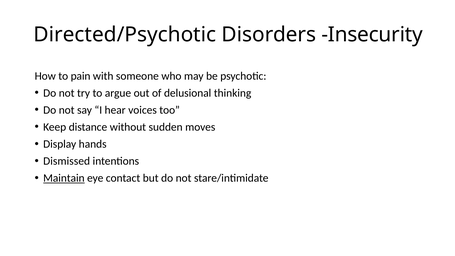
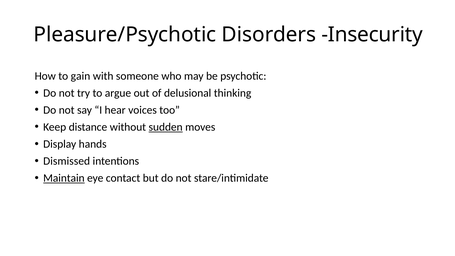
Directed/Psychotic: Directed/Psychotic -> Pleasure/Psychotic (125, 35)
pain: pain -> gain (80, 76)
sudden underline: none -> present (166, 127)
